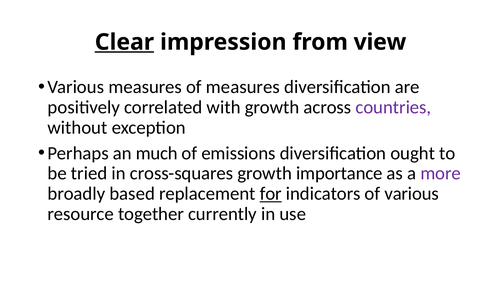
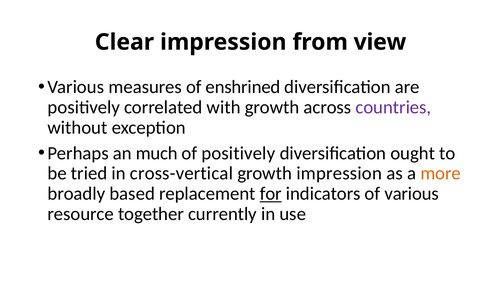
Clear underline: present -> none (124, 42)
of measures: measures -> enshrined (243, 87)
of emissions: emissions -> positively (238, 153)
cross-squares: cross-squares -> cross-vertical (181, 173)
growth importance: importance -> impression (339, 173)
more colour: purple -> orange (441, 173)
